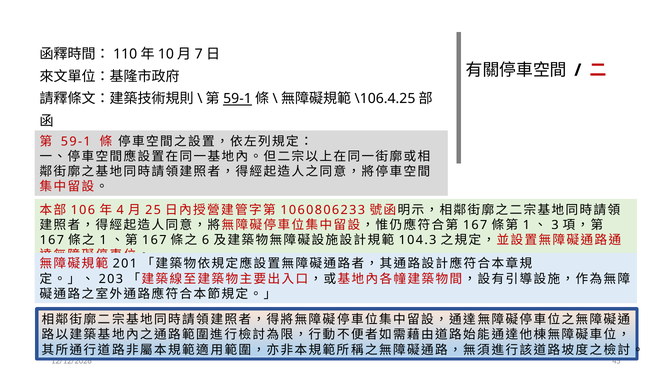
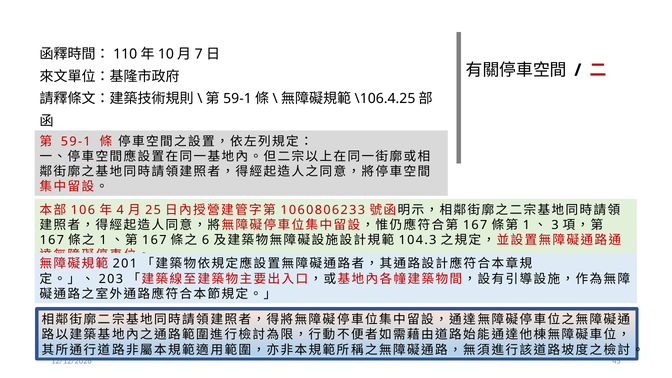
59-1 underline: present -> none (238, 99)
